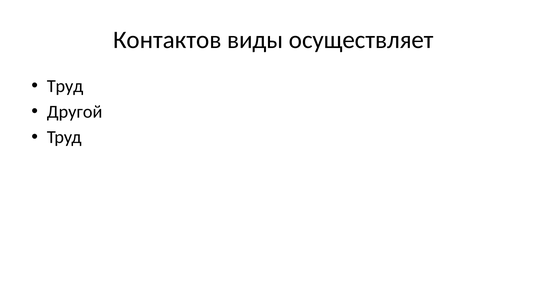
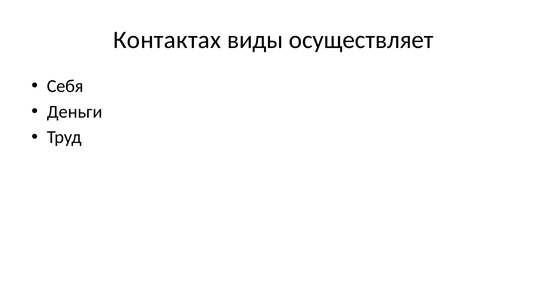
Контактов: Контактов -> Контактах (167, 40)
Труд: Труд -> Себя (65, 86)
Другой: Другой -> Деньги (75, 112)
